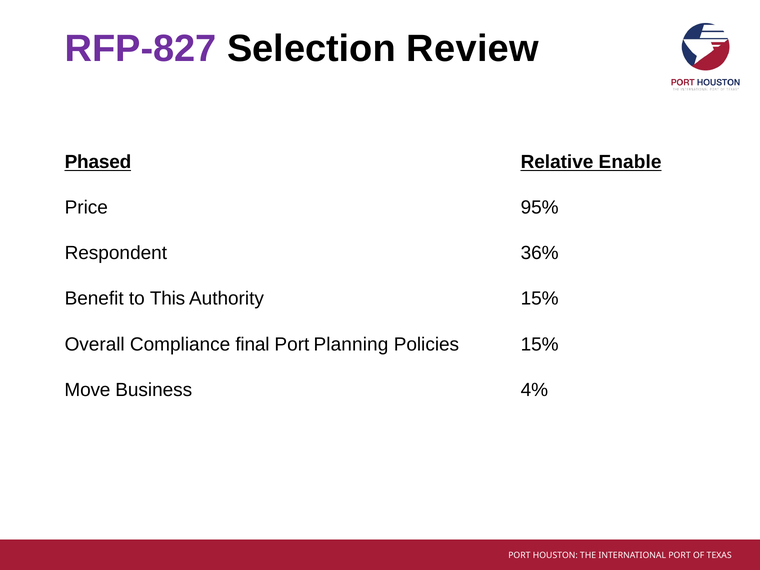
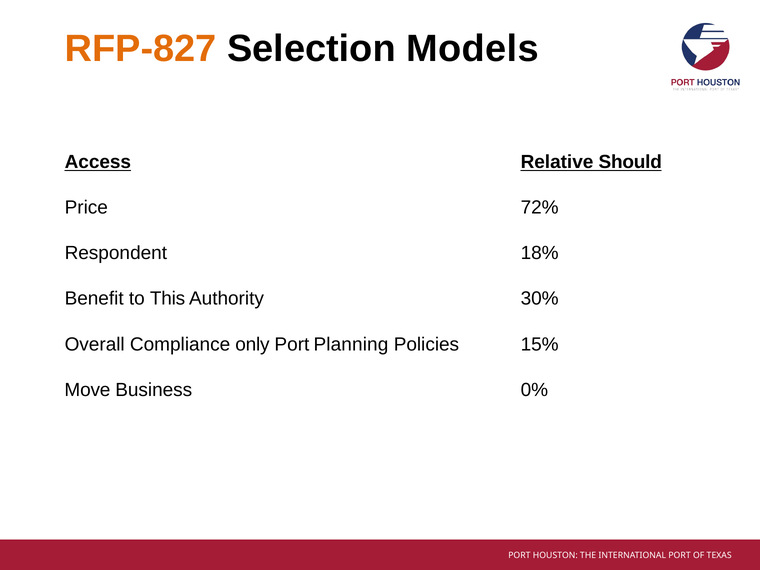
RFP-827 colour: purple -> orange (141, 49)
Review: Review -> Models (473, 49)
Phased: Phased -> Access (98, 162)
Enable: Enable -> Should (630, 162)
95%: 95% -> 72% (540, 207)
36%: 36% -> 18% (540, 253)
Authority 15%: 15% -> 30% (540, 299)
final: final -> only (252, 344)
4%: 4% -> 0% (534, 390)
